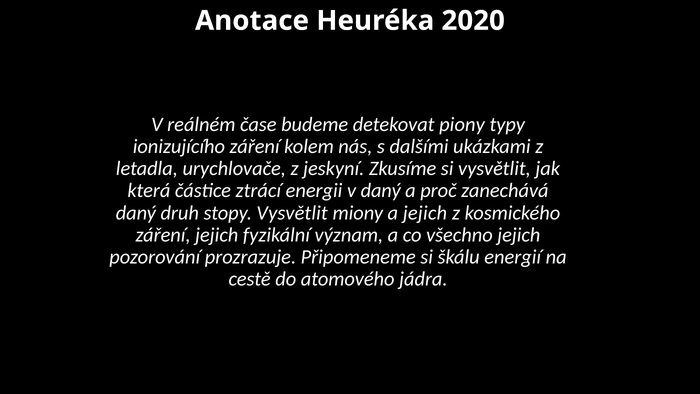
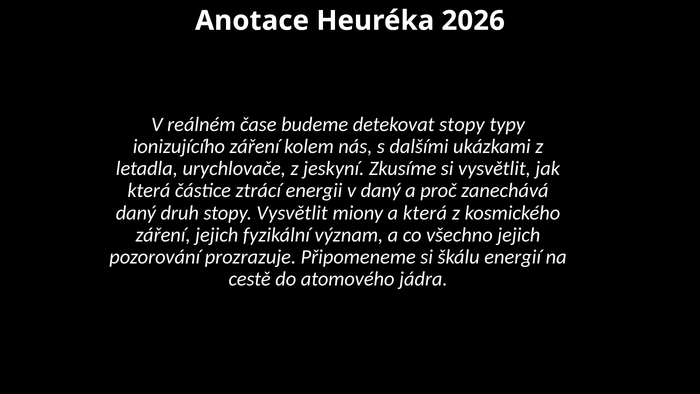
2020: 2020 -> 2026 (473, 21)
detekovat piony: piony -> stopy (462, 125)
a jejich: jejich -> která (425, 213)
